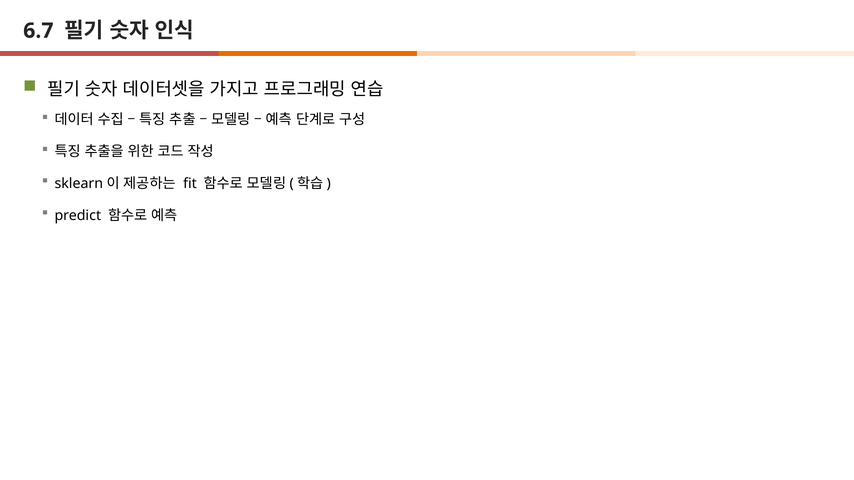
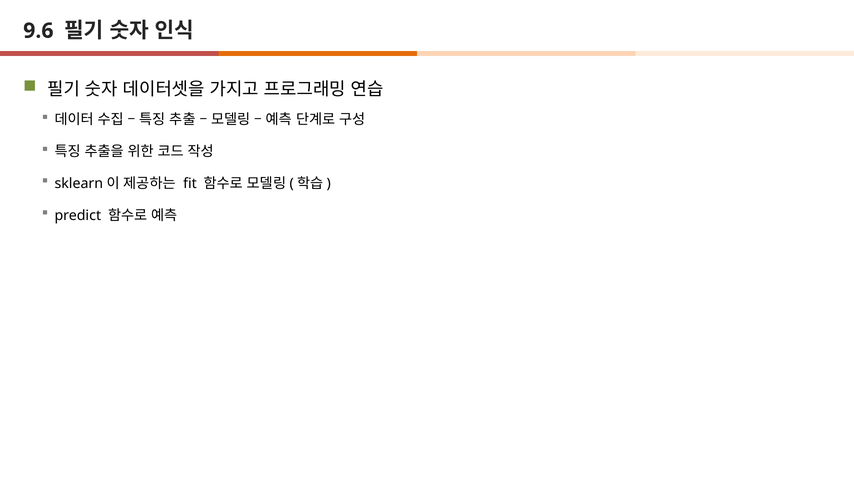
6.7: 6.7 -> 9.6 (38, 31)
